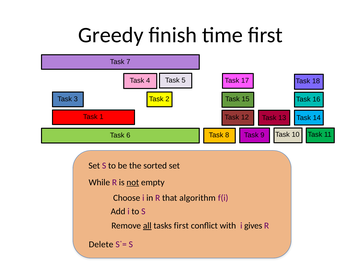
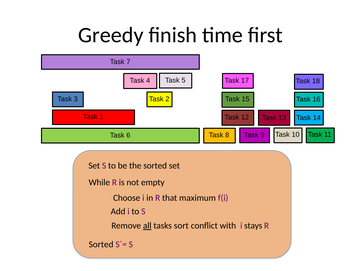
not underline: present -> none (133, 182)
algorithm: algorithm -> maximum (198, 198)
tasks first: first -> sort (181, 226)
gives: gives -> stays (253, 226)
Delete: Delete -> Sorted (101, 244)
